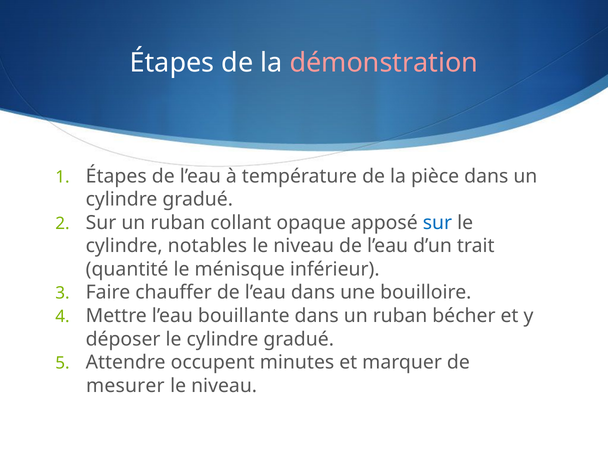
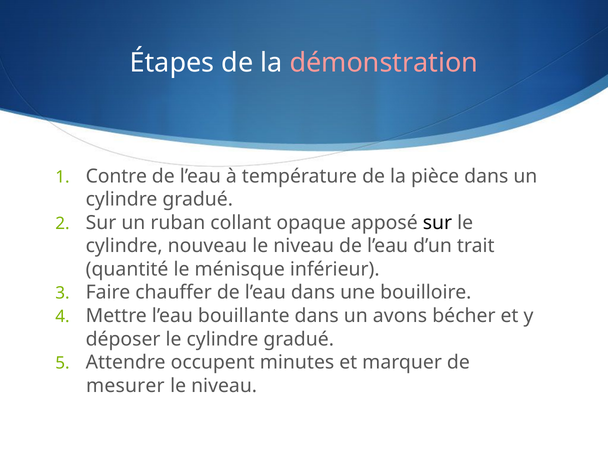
Étapes: Étapes -> Contre (116, 176)
sur colour: blue -> black (437, 223)
notables: notables -> nouveau (207, 246)
dans un ruban: ruban -> avons (400, 316)
